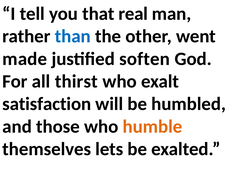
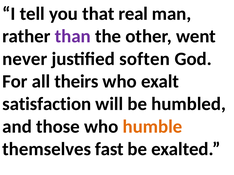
than colour: blue -> purple (73, 36)
made: made -> never (25, 59)
thirst: thirst -> theirs (76, 82)
lets: lets -> fast (109, 149)
